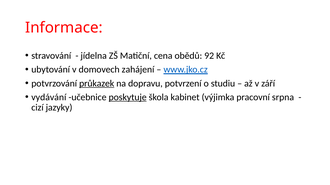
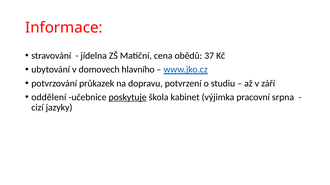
92: 92 -> 37 (209, 56)
zahájení: zahájení -> hlavního (138, 70)
průkazek underline: present -> none (97, 84)
vydávání: vydávání -> oddělení (49, 97)
